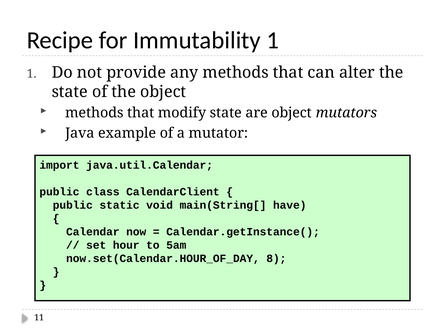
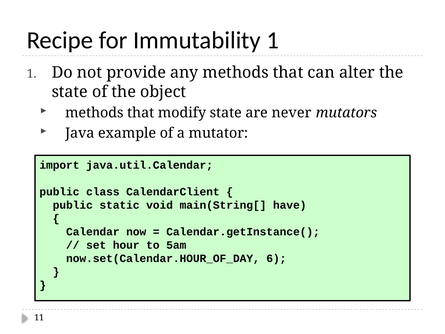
are object: object -> never (291, 113)
8: 8 -> 6 (276, 258)
